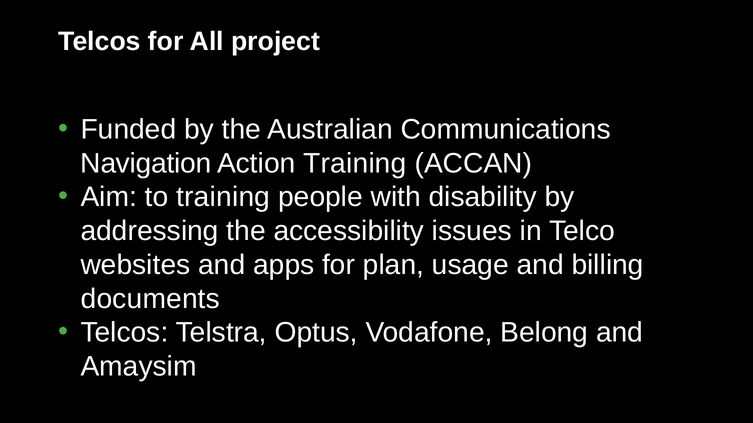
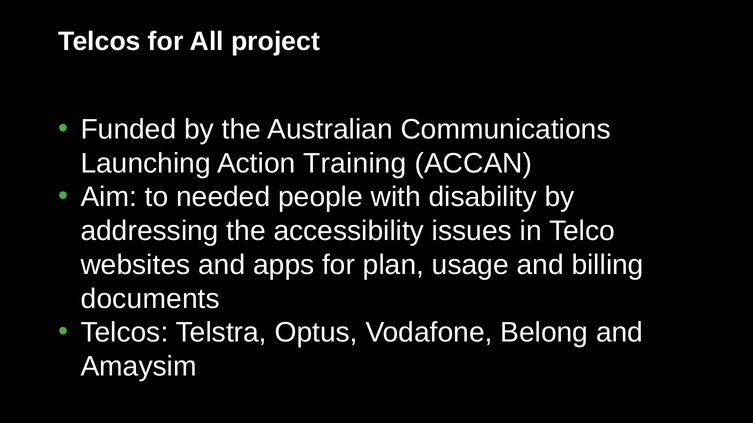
Navigation: Navigation -> Launching (146, 164)
to training: training -> needed (223, 197)
